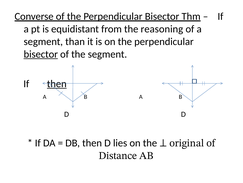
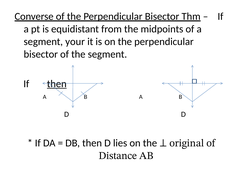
reasoning: reasoning -> midpoints (162, 29)
than: than -> your (75, 41)
bisector underline: present -> none (41, 54)
